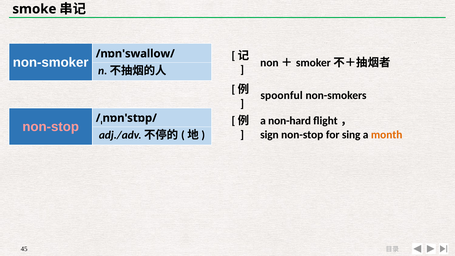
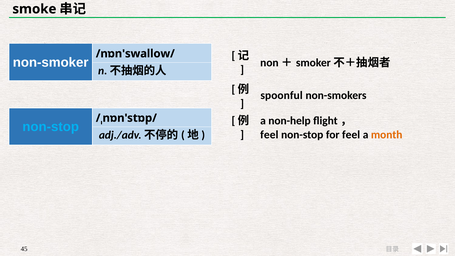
non-hard: non-hard -> non-help (290, 121)
non-stop colour: pink -> light blue (51, 127)
sign: sign -> feel (269, 135)
for sing: sing -> feel (351, 135)
